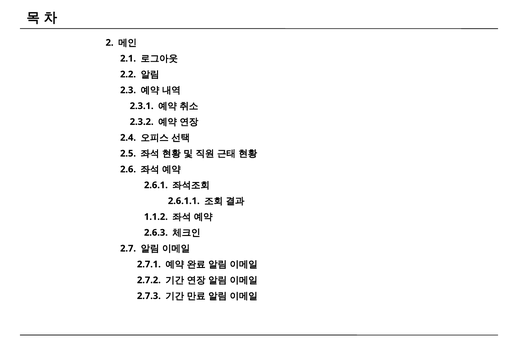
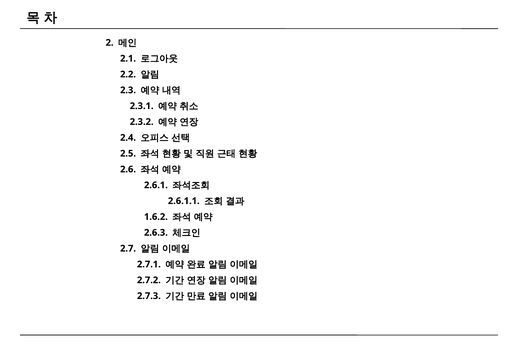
1.1.2: 1.1.2 -> 1.6.2 (156, 217)
